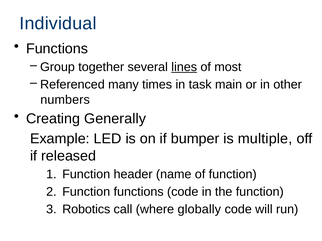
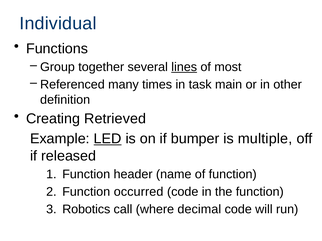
numbers: numbers -> definition (65, 100)
Generally: Generally -> Retrieved (115, 119)
LED underline: none -> present (108, 139)
Function functions: functions -> occurred (139, 192)
globally: globally -> decimal (199, 210)
